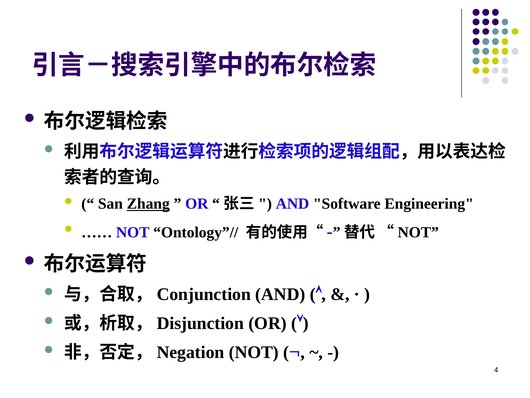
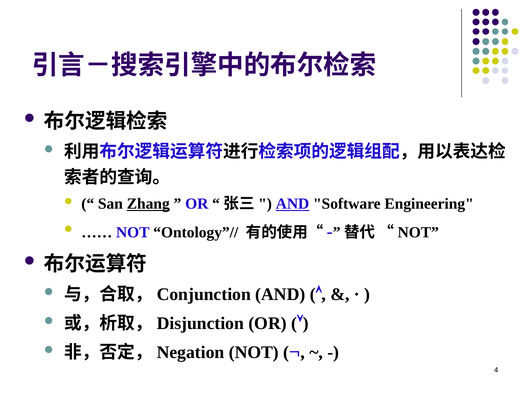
AND underline: none -> present (293, 204)
